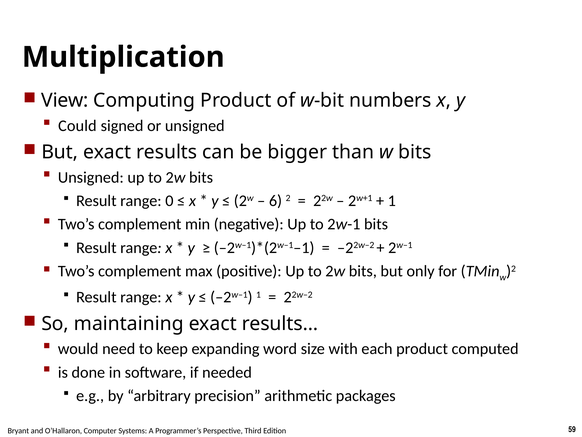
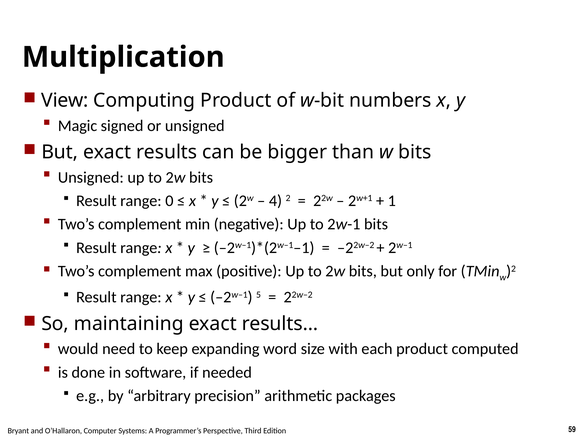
Could: Could -> Magic (78, 126)
6: 6 -> 4 (275, 201)
–2w–1 1: 1 -> 5 (259, 294)
